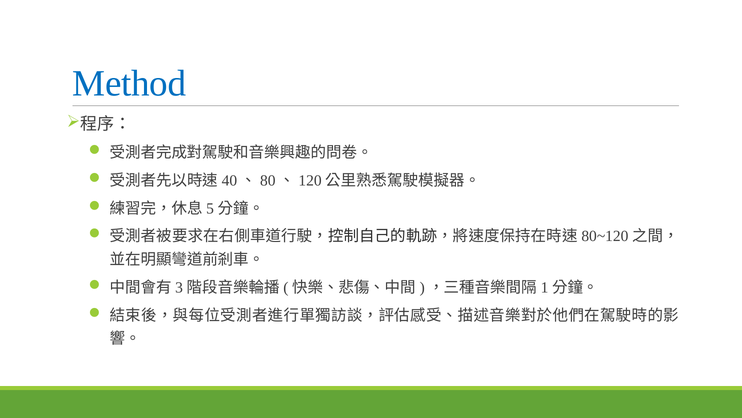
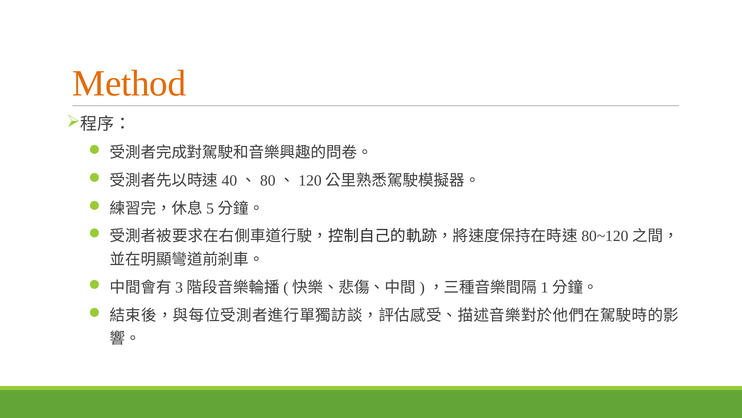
Method colour: blue -> orange (129, 83)
